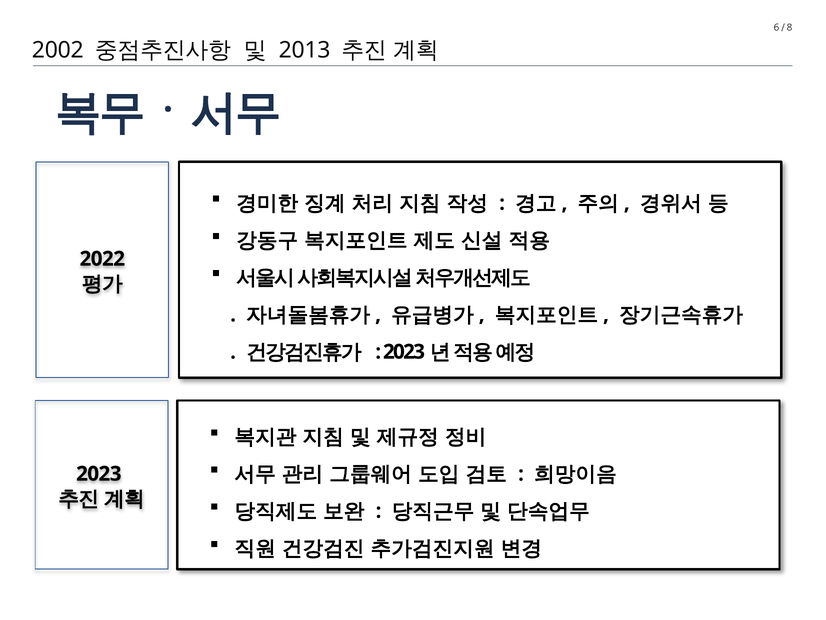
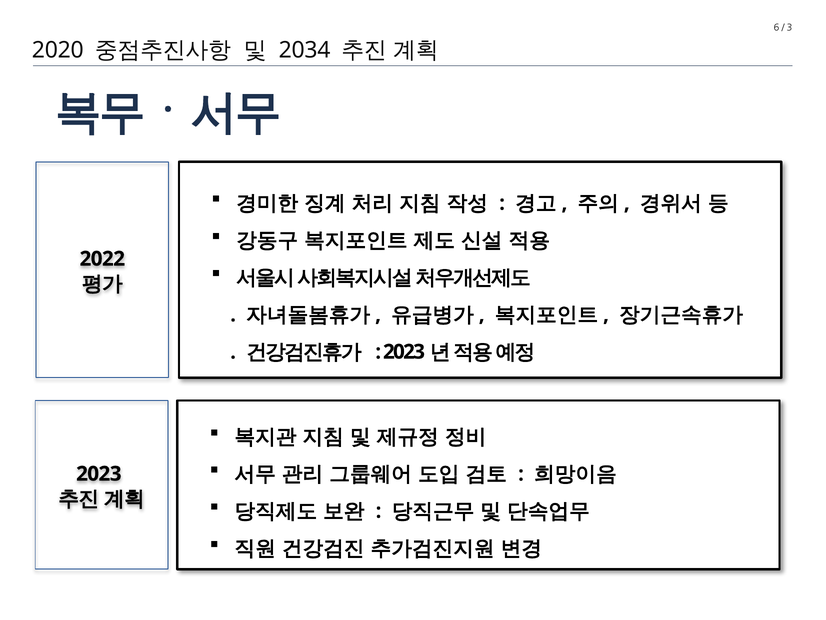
8: 8 -> 3 (789, 28)
2002: 2002 -> 2020 (58, 50)
2013: 2013 -> 2034 (305, 50)
